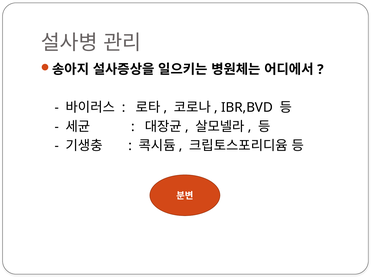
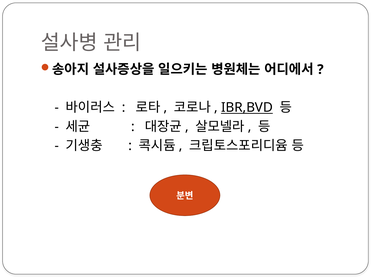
IBR,BVD underline: none -> present (247, 108)
